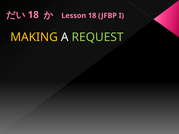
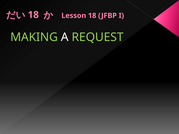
MAKING colour: yellow -> light green (34, 37)
